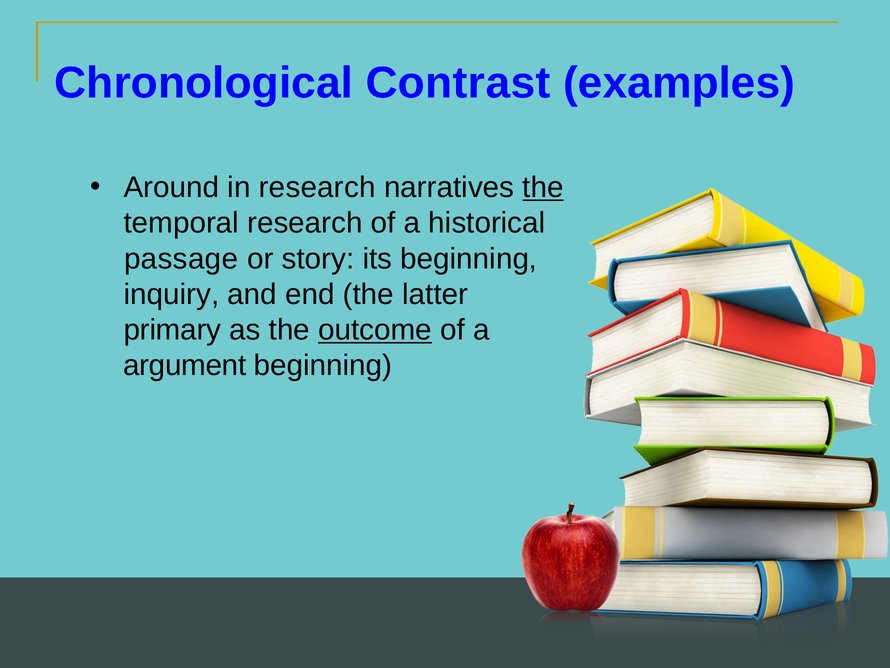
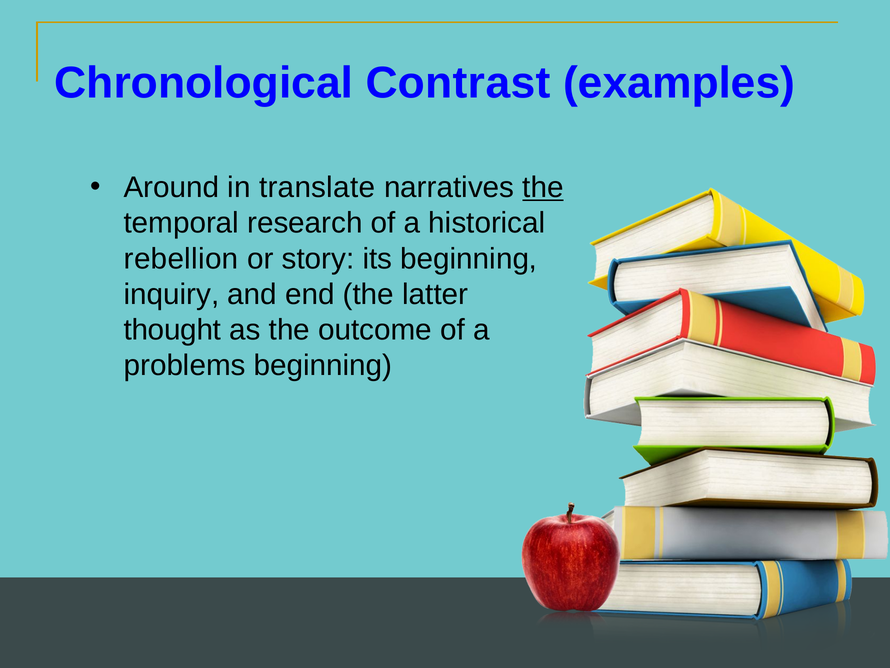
in research: research -> translate (317, 187)
passage: passage -> rebellion (181, 259)
primary: primary -> thought (172, 330)
outcome underline: present -> none (375, 330)
argument: argument -> problems (185, 365)
